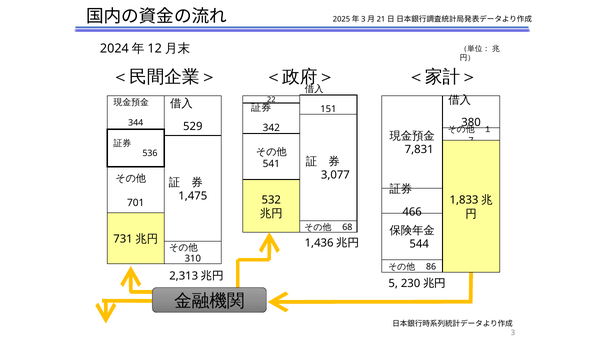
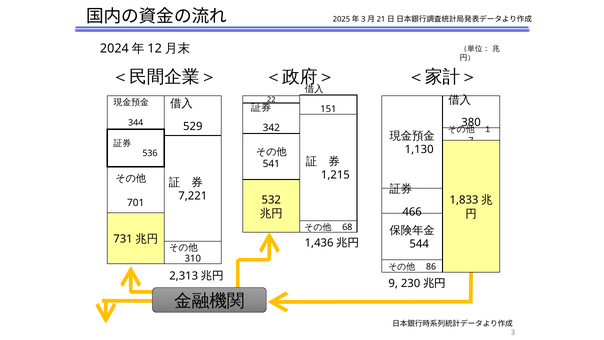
7,831: 7,831 -> 1,130 (419, 149)
3,077: 3,077 -> 1,215 (335, 175)
1,475: 1,475 -> 7,221 (193, 196)
5: 5 -> 9 (393, 283)
